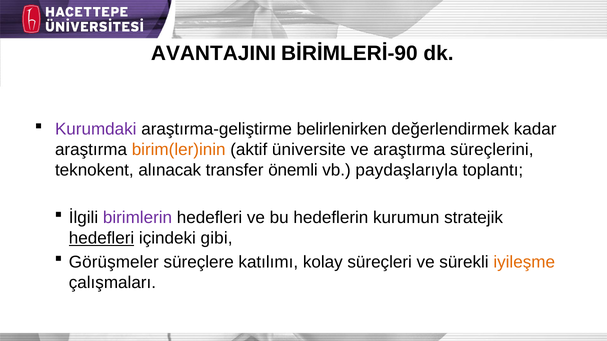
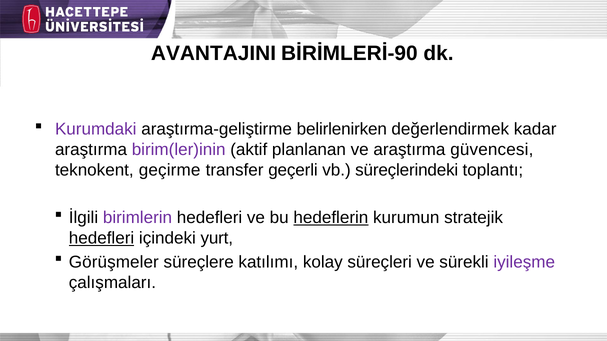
birim(ler)inin colour: orange -> purple (179, 150)
üniversite: üniversite -> planlanan (309, 150)
süreçlerini: süreçlerini -> güvencesi (492, 150)
alınacak: alınacak -> geçirme (170, 170)
önemli: önemli -> geçerli (293, 170)
paydaşlarıyla: paydaşlarıyla -> süreçlerindeki (407, 170)
hedeflerin underline: none -> present (331, 218)
gibi: gibi -> yurt (217, 239)
iyileşme colour: orange -> purple (524, 262)
